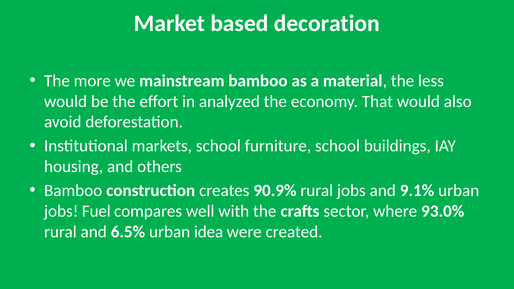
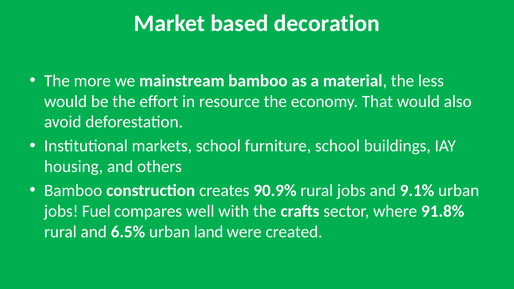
analyzed: analyzed -> resource (229, 101)
93.0%: 93.0% -> 91.8% (443, 211)
idea: idea -> land (209, 232)
